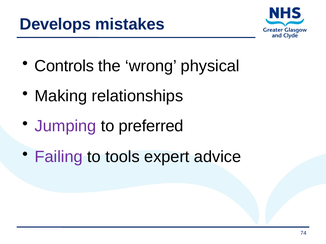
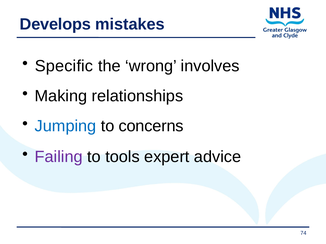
Controls: Controls -> Specific (64, 66)
physical: physical -> involves (210, 66)
Jumping colour: purple -> blue (66, 126)
preferred: preferred -> concerns (151, 126)
